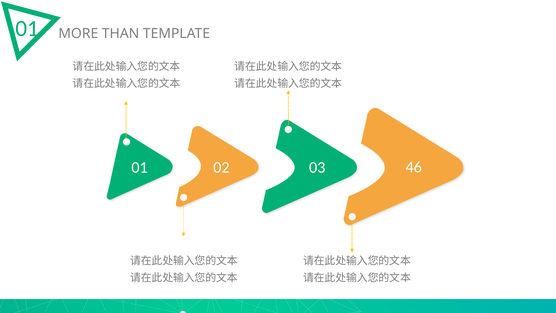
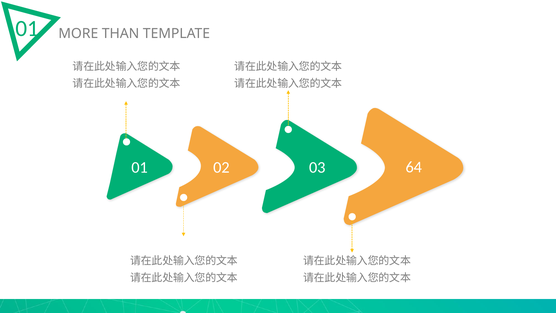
46: 46 -> 64 (414, 167)
